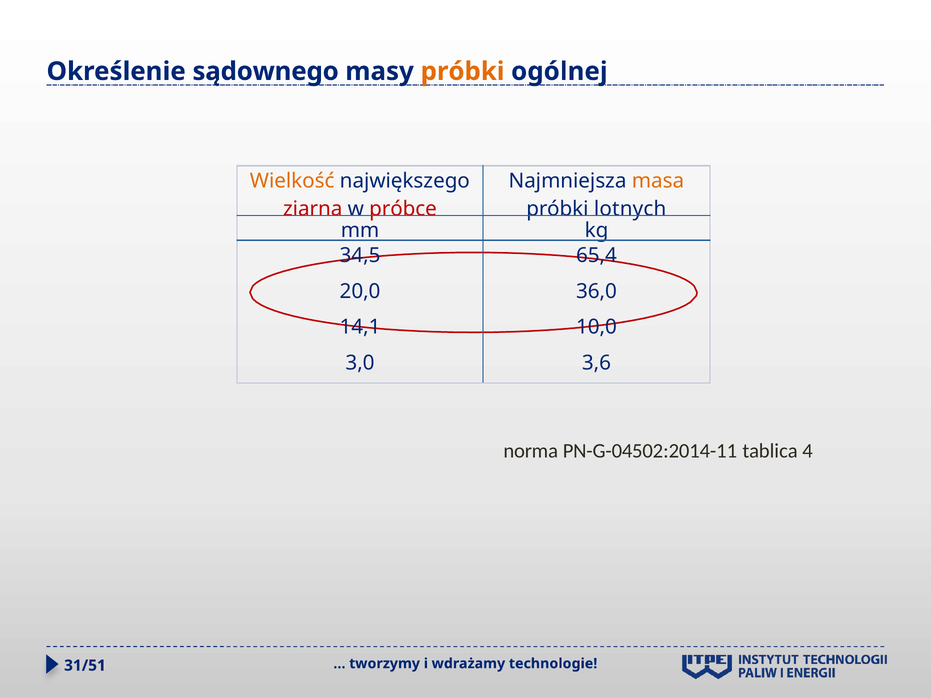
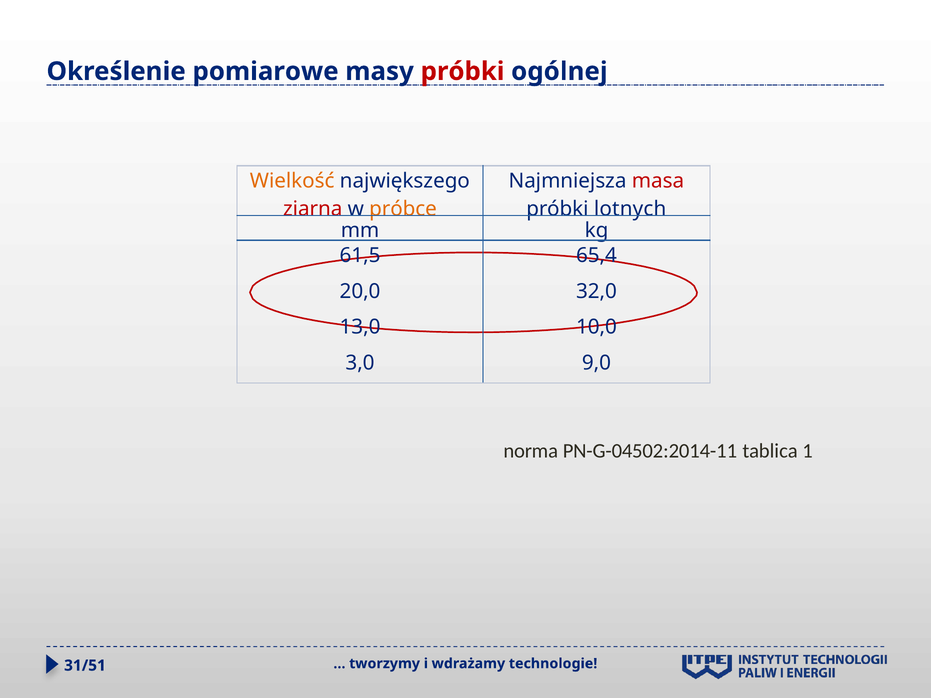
sądownego: sądownego -> pomiarowe (266, 71)
próbki colour: orange -> red (463, 71)
masa colour: orange -> red (658, 181)
próbce colour: red -> orange (403, 209)
34,5: 34,5 -> 61,5 (360, 256)
36,0: 36,0 -> 32,0 (596, 291)
14,1: 14,1 -> 13,0 (360, 327)
3,6: 3,6 -> 9,0 (596, 363)
4: 4 -> 1 (808, 451)
